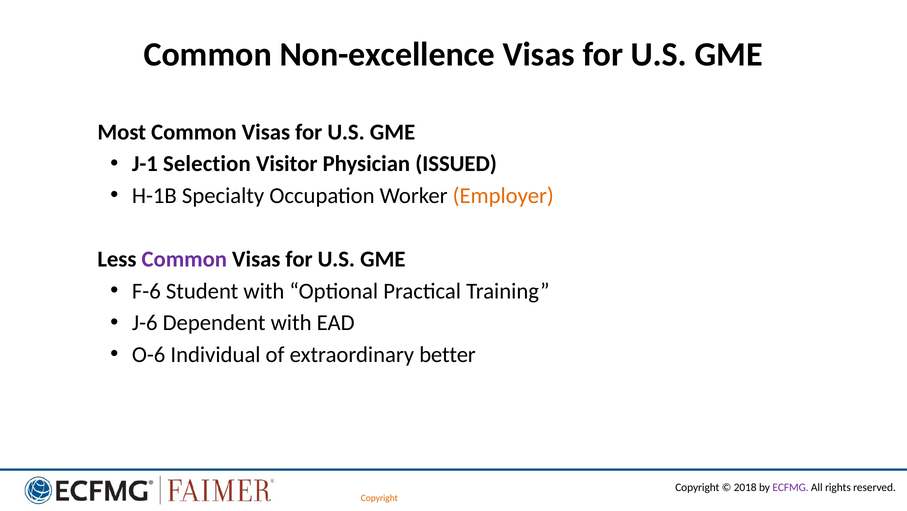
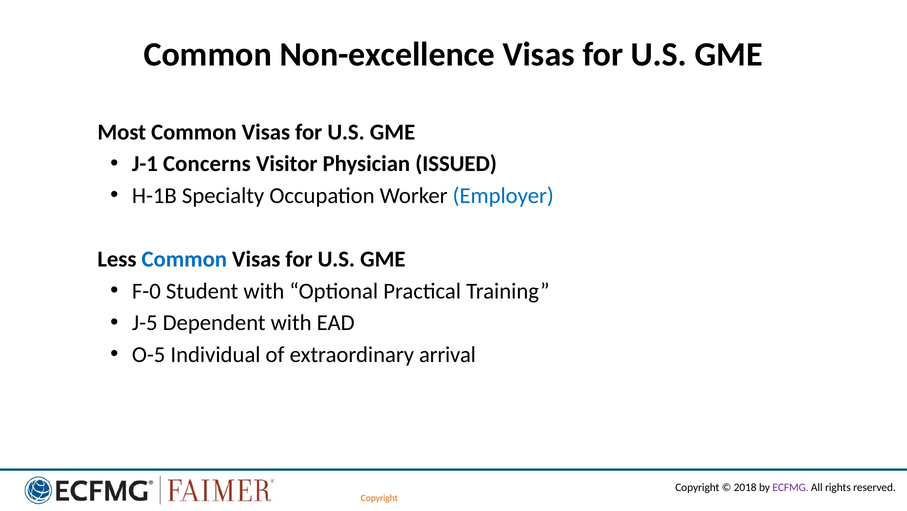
Selection: Selection -> Concerns (207, 164)
Employer colour: orange -> blue (503, 196)
Common colour: purple -> blue (184, 259)
F-6: F-6 -> F-0 (146, 291)
J-6: J-6 -> J-5 (145, 323)
O-6: O-6 -> O-5 (149, 354)
better: better -> arrival (448, 354)
